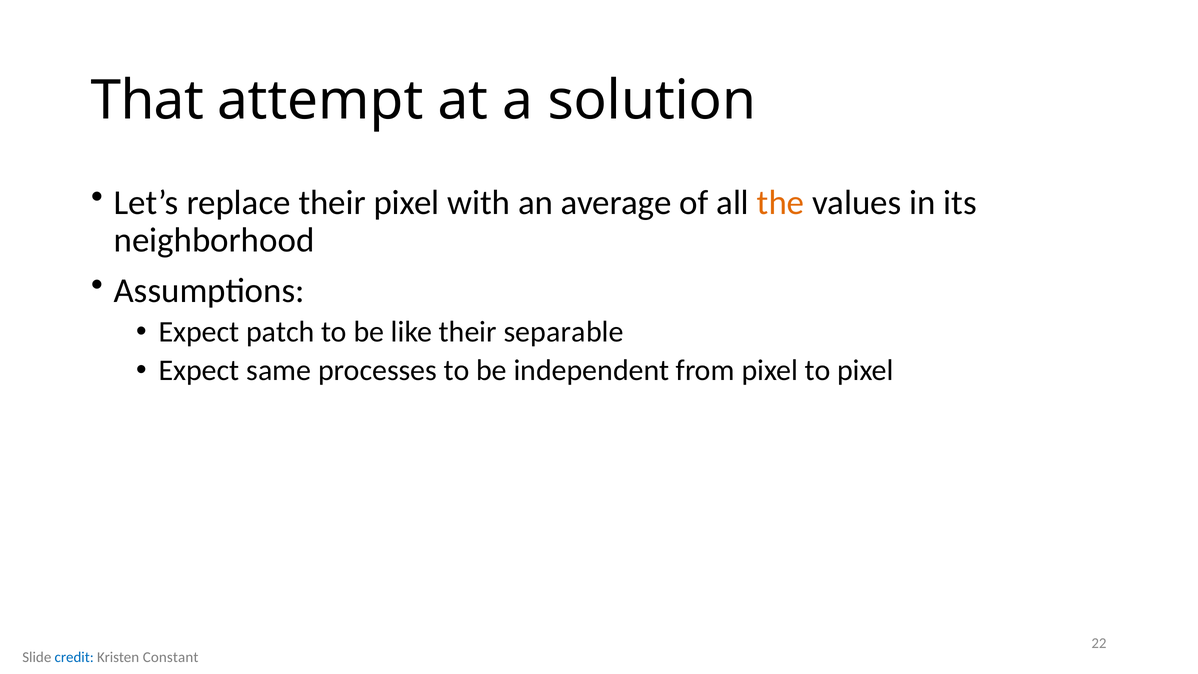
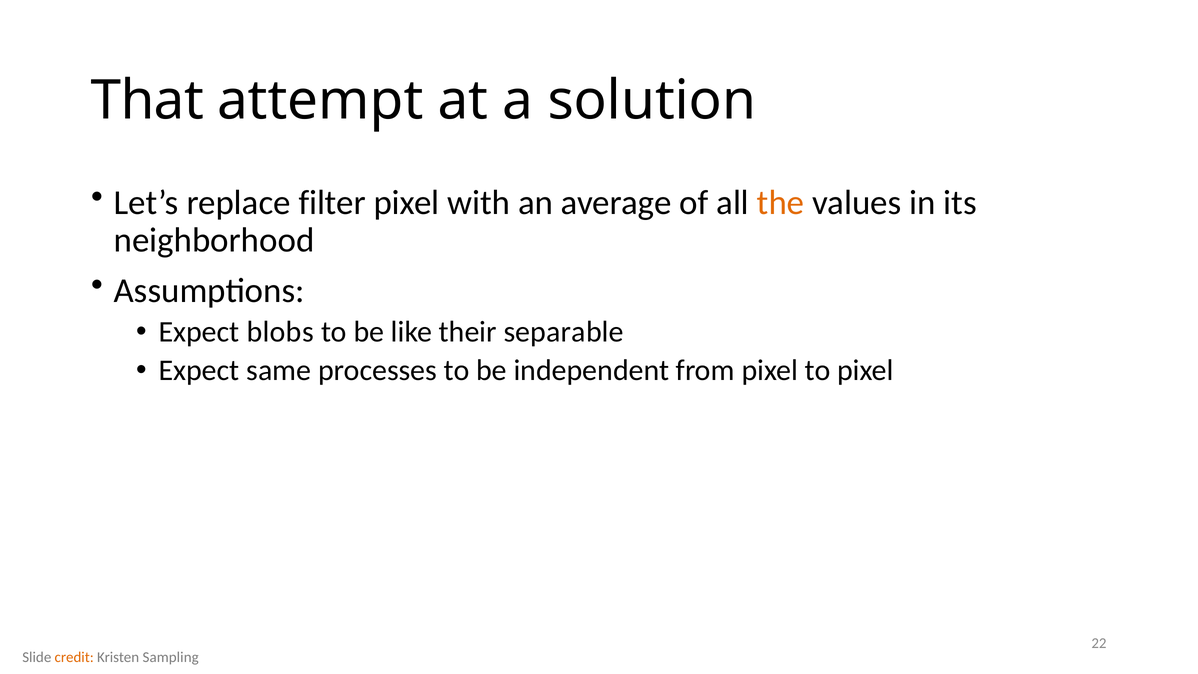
replace their: their -> filter (332, 203)
patch: patch -> blobs (280, 332)
credit colour: blue -> orange (74, 657)
Constant: Constant -> Sampling (171, 657)
